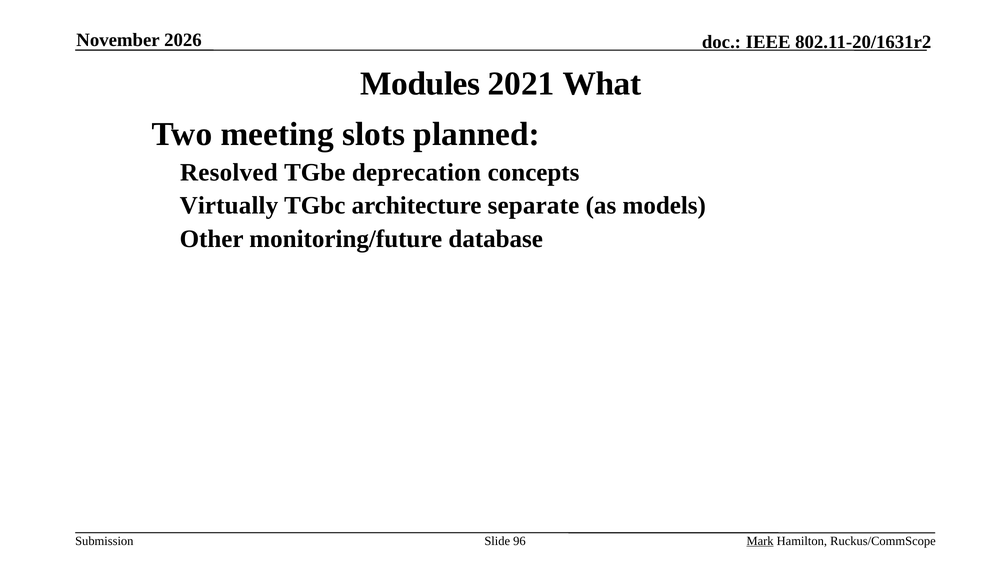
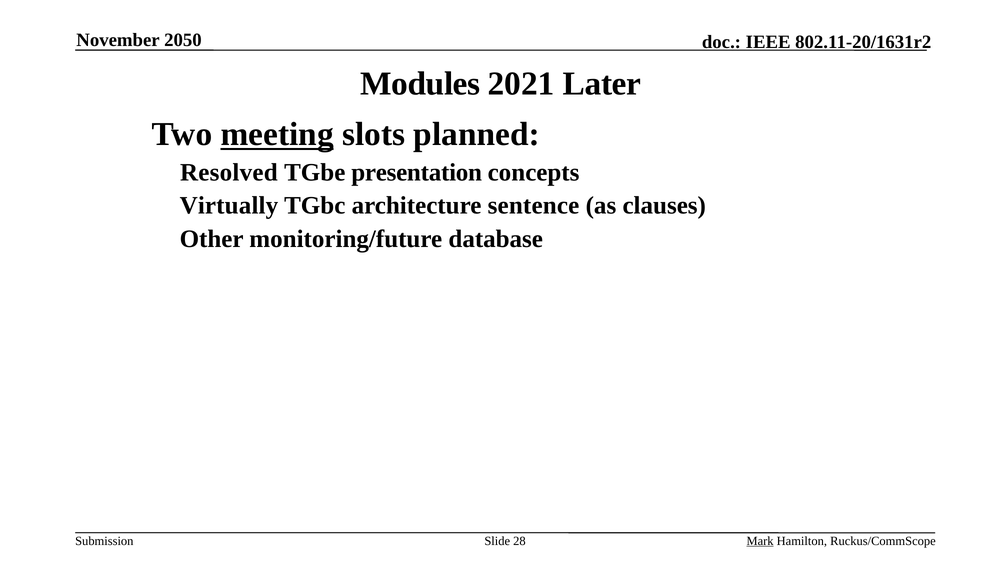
2026: 2026 -> 2050 (183, 40)
What: What -> Later (602, 84)
meeting underline: none -> present (277, 134)
deprecation: deprecation -> presentation (417, 172)
separate: separate -> sentence (533, 206)
models: models -> clauses (664, 206)
96: 96 -> 28 (519, 541)
